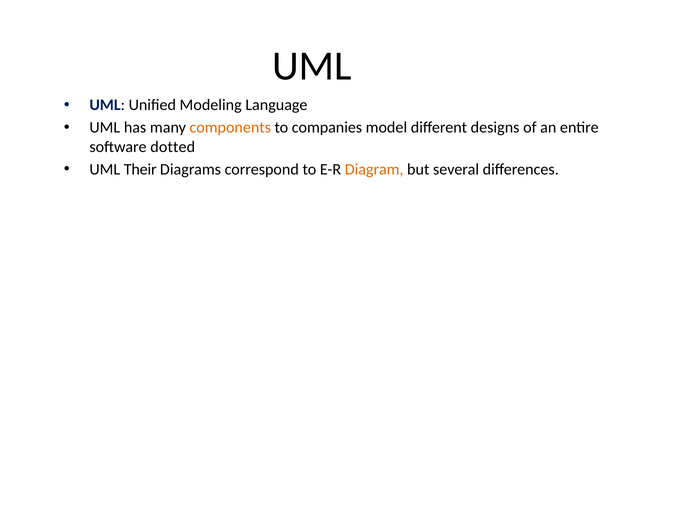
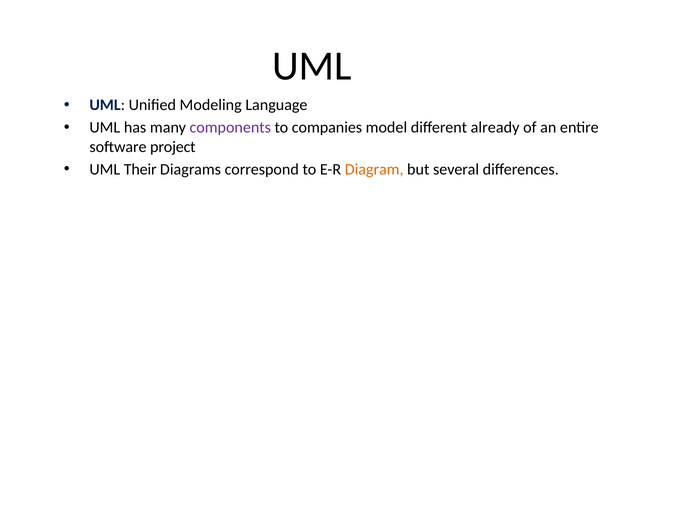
components colour: orange -> purple (230, 128)
designs: designs -> already (495, 128)
dotted: dotted -> project (173, 147)
